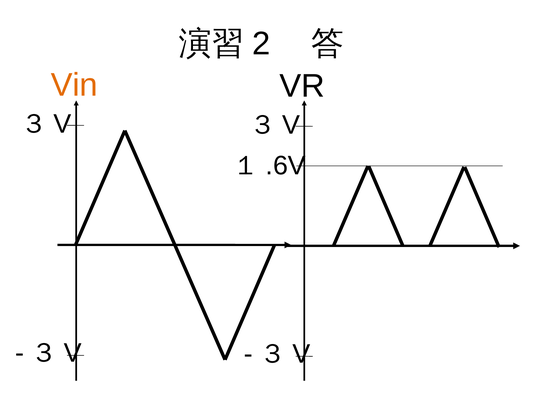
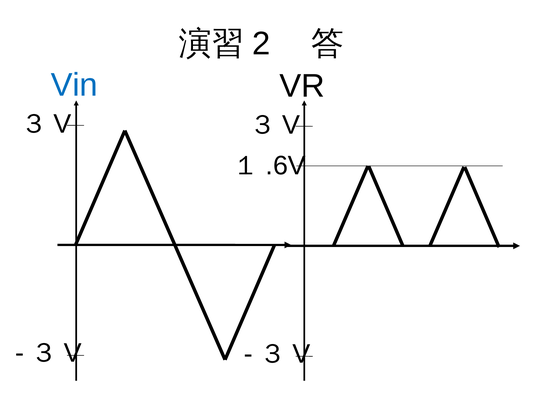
Vin colour: orange -> blue (74, 85)
